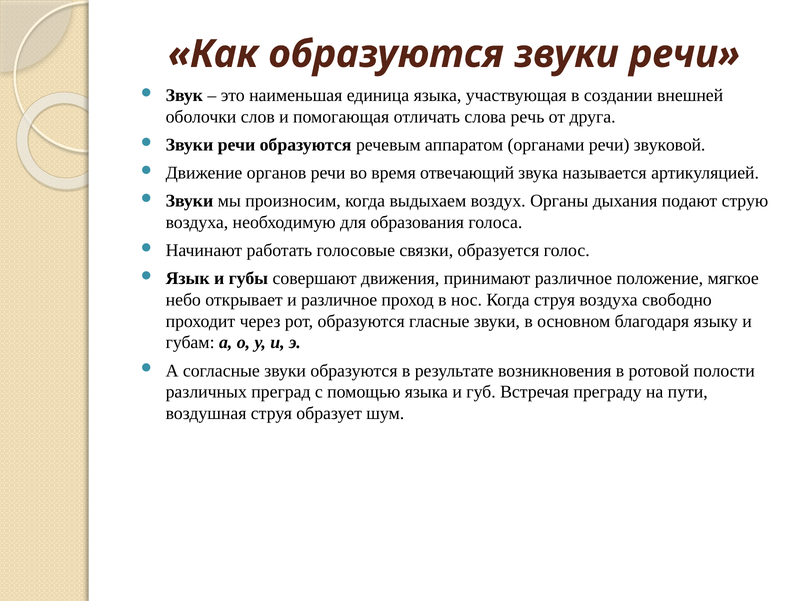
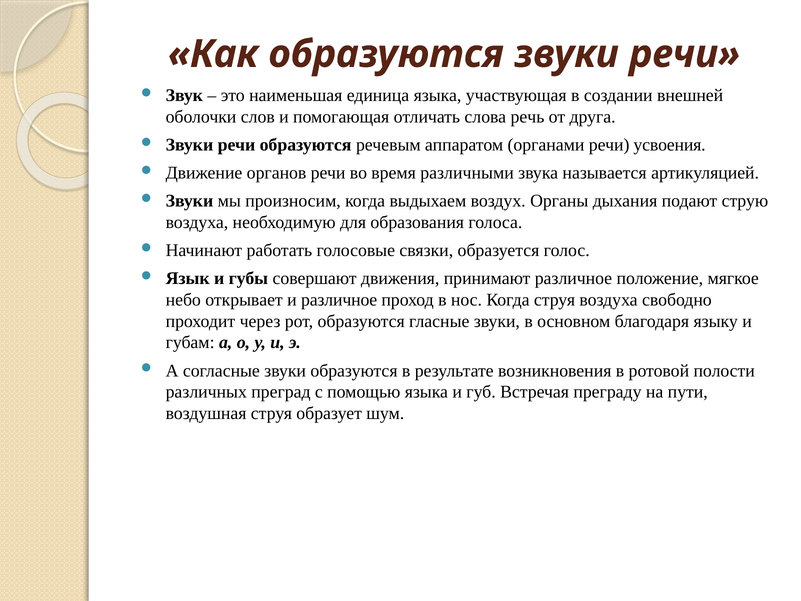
звуковой: звуковой -> усвоения (670, 145)
отвечающий: отвечающий -> различными (467, 173)
